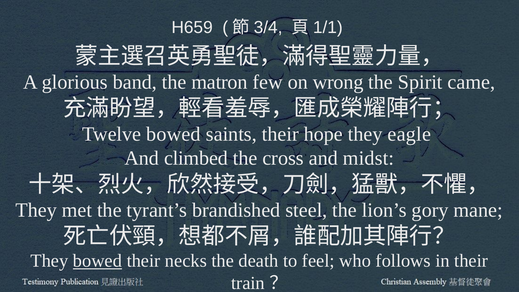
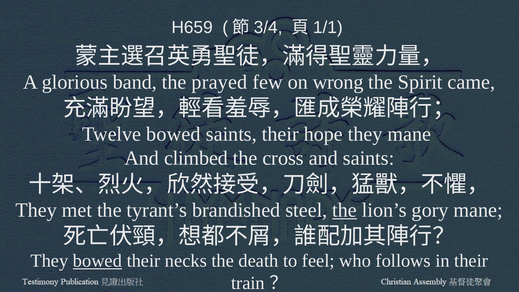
matron: matron -> prayed (219, 82)
they eagle: eagle -> mane (409, 134)
and midst: midst -> saints (369, 158)
the underline: none -> present (345, 210)
